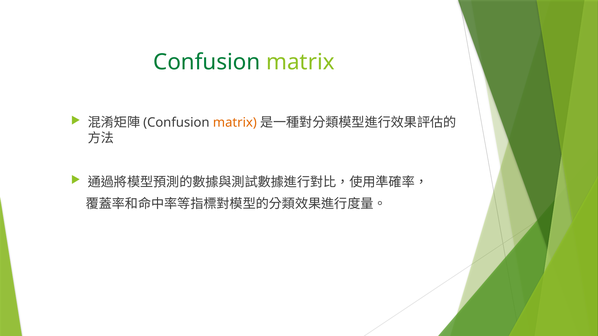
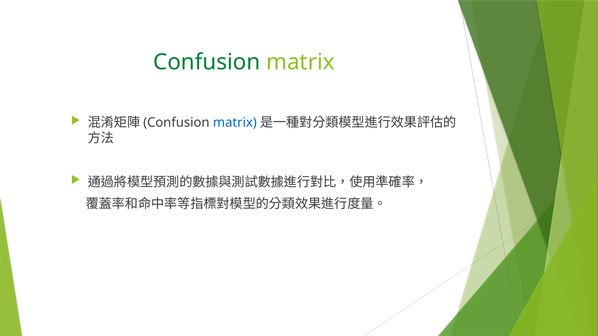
matrix colour: orange -> blue (235, 123)
